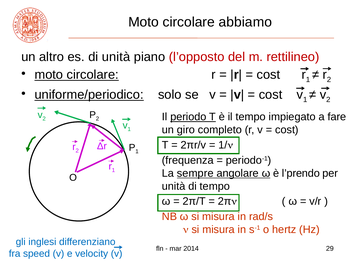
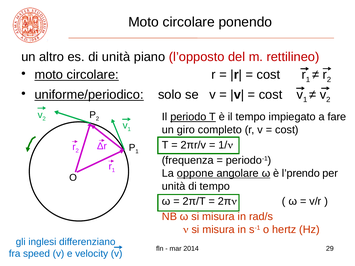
abbiamo: abbiamo -> ponendo (245, 22)
sempre: sempre -> oppone (195, 173)
